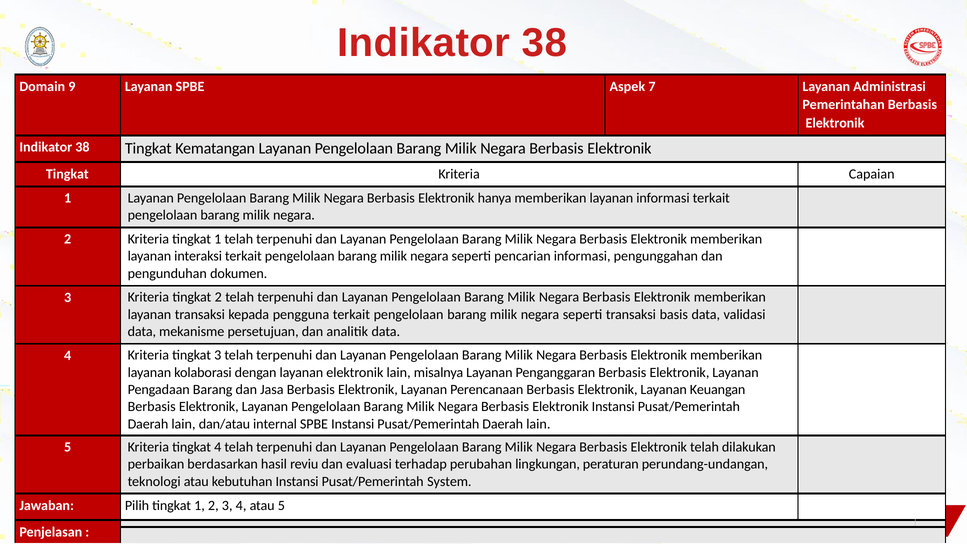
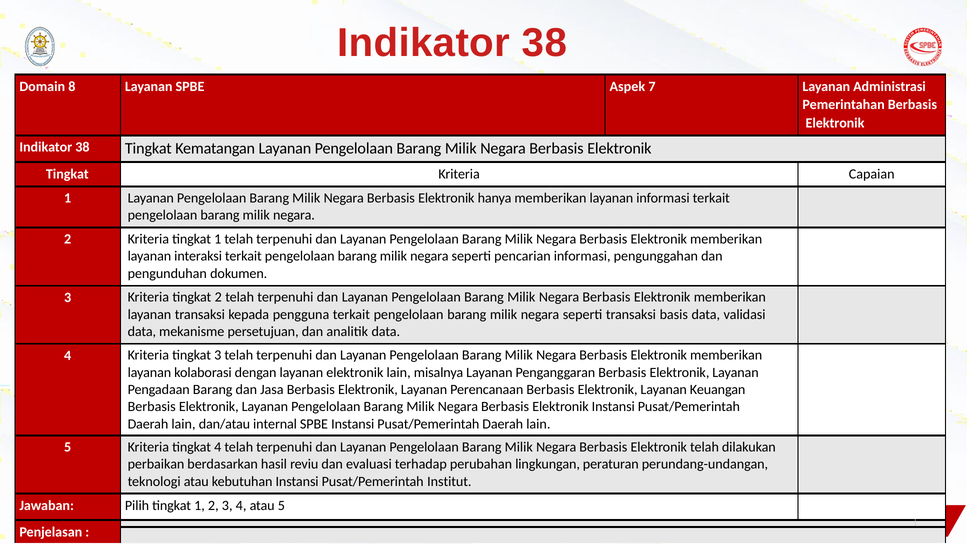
9: 9 -> 8 (72, 86)
System: System -> Institut (449, 481)
